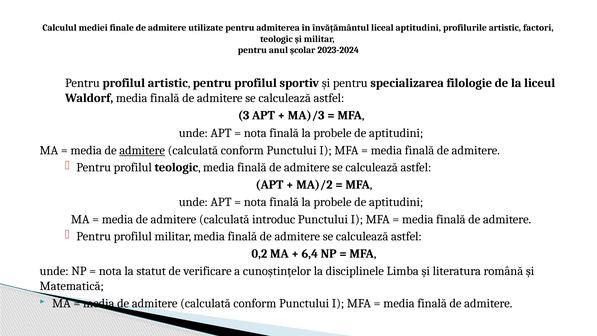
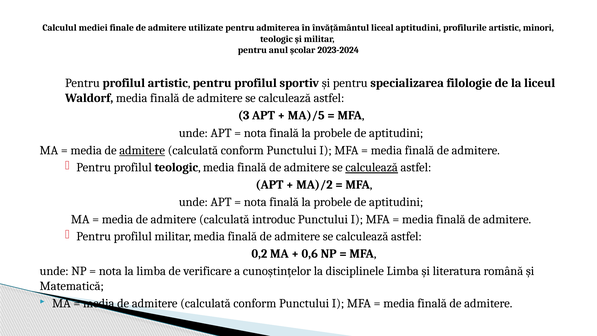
factori: factori -> minori (538, 28)
MA)/3: MA)/3 -> MA)/5 (306, 115)
calculează underline: none -> present (372, 167)
6,4: 6,4 -> 0,6 (310, 253)
la statut: statut -> limba (151, 271)
